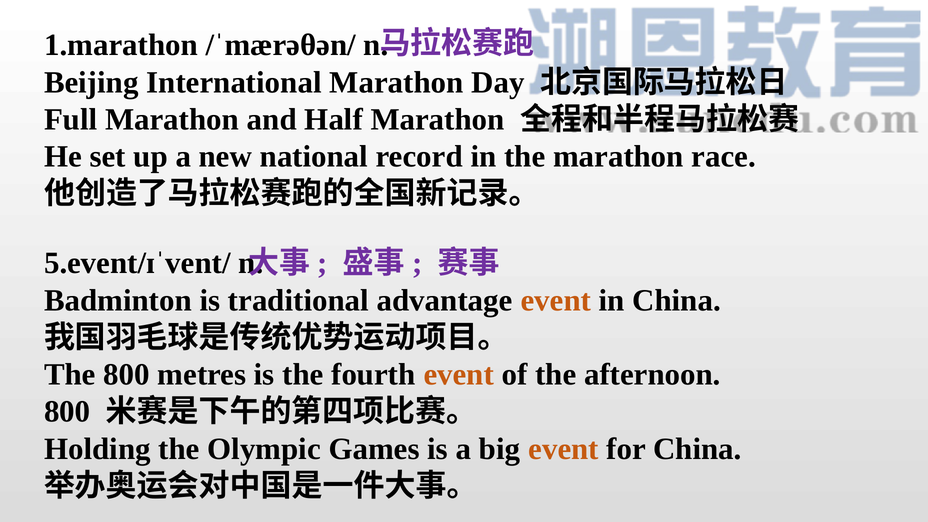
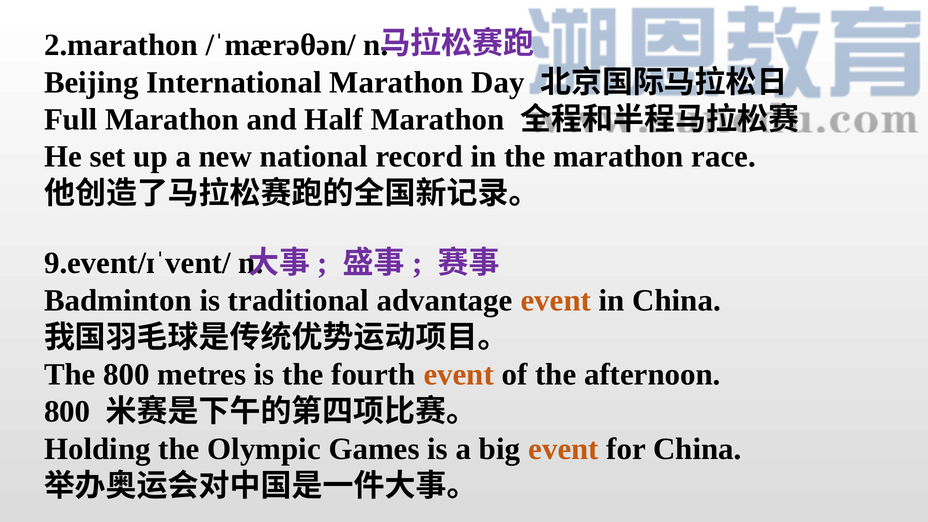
1.marathon: 1.marathon -> 2.marathon (121, 45)
5.event/ɪˈvent/: 5.event/ɪˈvent/ -> 9.event/ɪˈvent/ (137, 263)
